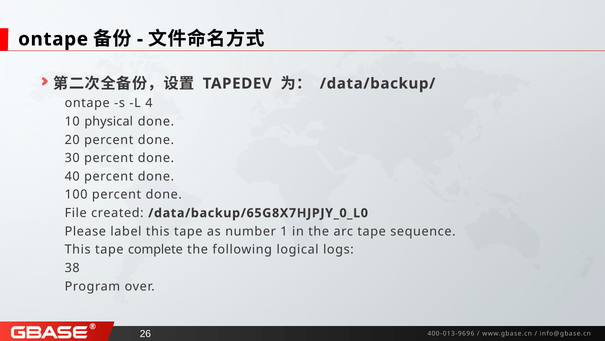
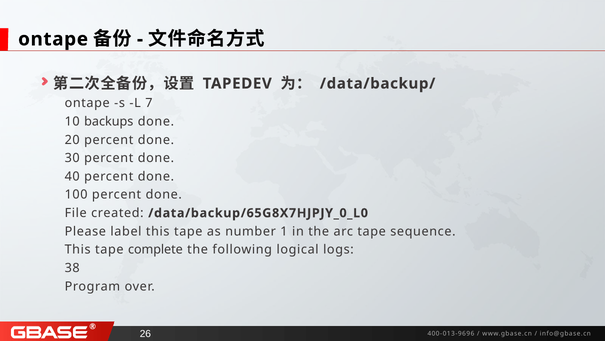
4: 4 -> 7 (149, 103)
physical: physical -> backups (109, 121)
